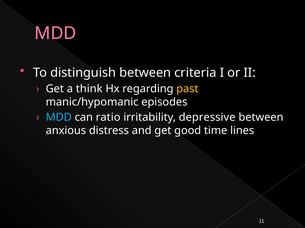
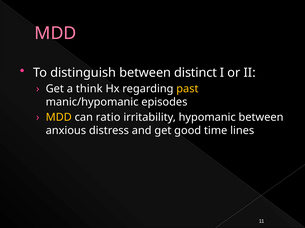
criteria: criteria -> distinct (196, 73)
MDD colour: light blue -> yellow (59, 118)
depressive: depressive -> hypomanic (207, 118)
